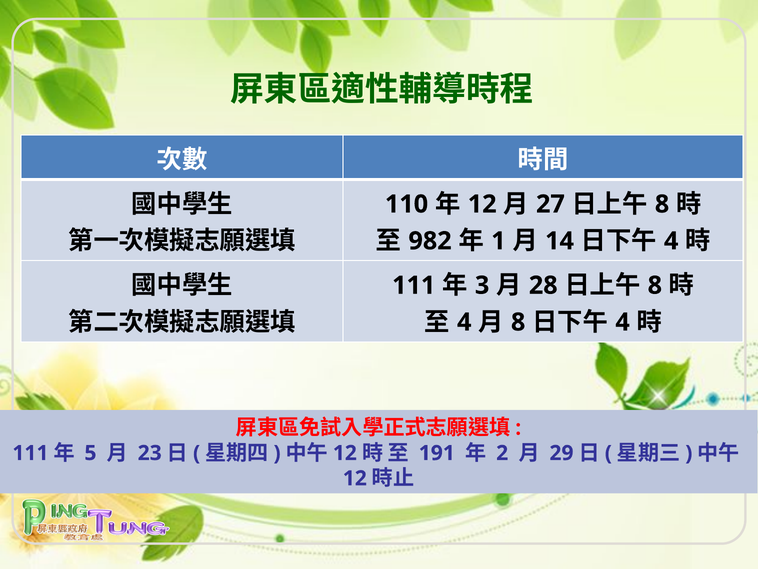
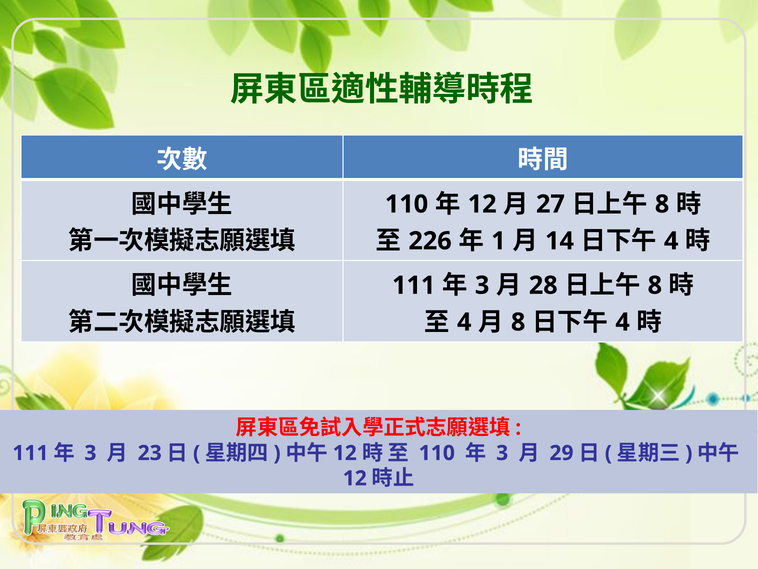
982: 982 -> 226 (430, 241)
5: 5 -> 3 (90, 453)
191: 191 -> 110 (437, 453)
2: 2 -> 3 (502, 453)
